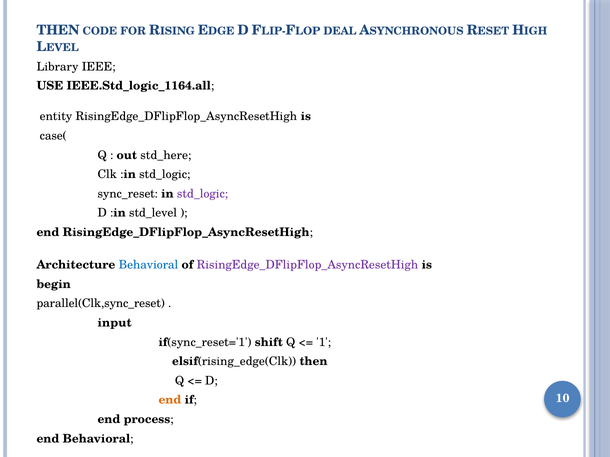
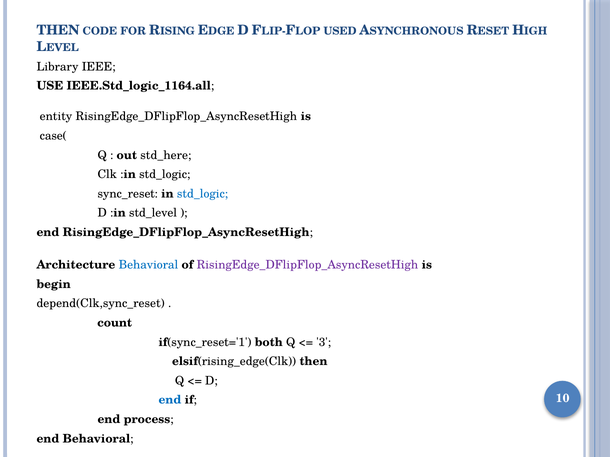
DEAL: DEAL -> USED (340, 31)
std_logic colour: purple -> blue (203, 194)
parallel(Clk,sync_reset: parallel(Clk,sync_reset -> depend(Clk,sync_reset (101, 304)
input: input -> count (115, 323)
shift: shift -> both (269, 342)
1: 1 -> 3 (324, 342)
end colour: orange -> blue (170, 400)
